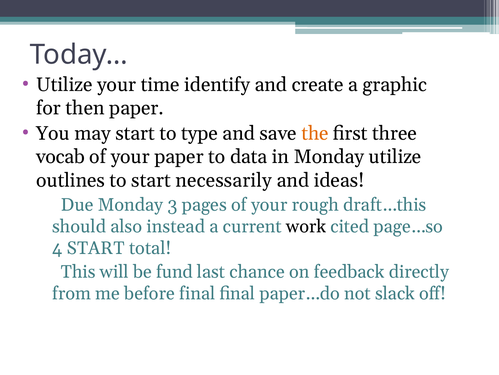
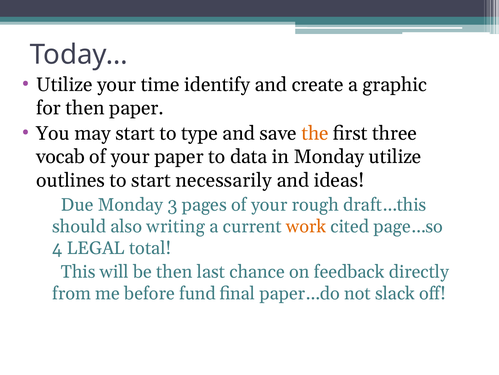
instead: instead -> writing (176, 226)
work colour: black -> orange (306, 226)
4 START: START -> LEGAL (96, 248)
be fund: fund -> then (174, 271)
before final: final -> fund (197, 293)
